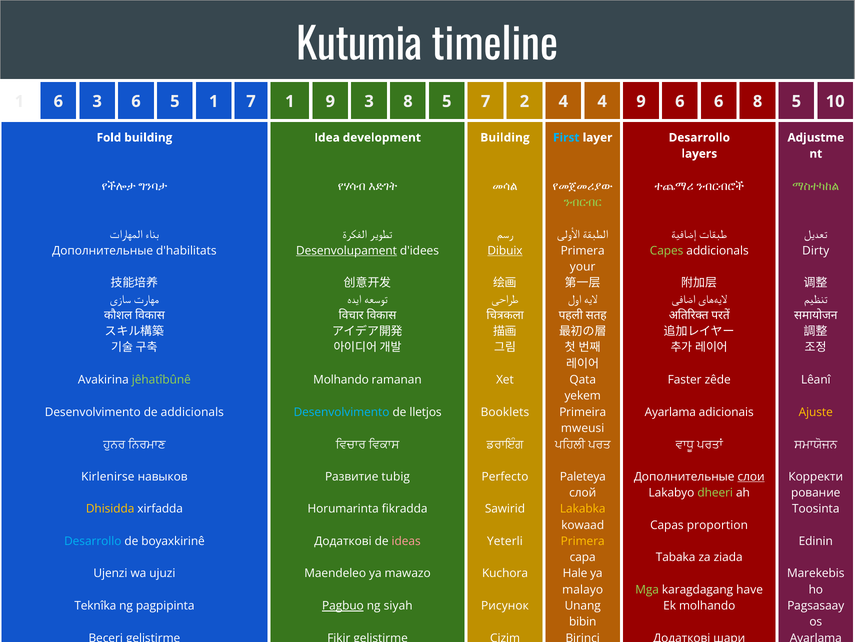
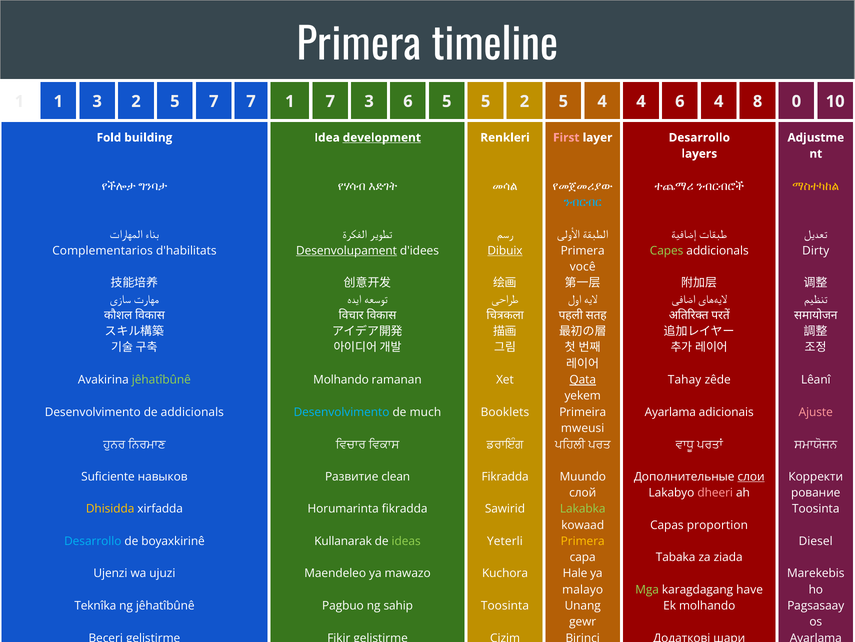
Kutumia: Kutumia -> Primera (359, 45)
1 6: 6 -> 1 (58, 101)
3 6: 6 -> 2 (136, 101)
5 1: 1 -> 7 (214, 101)
1 9: 9 -> 7 (330, 101)
3 8: 8 -> 6 (408, 101)
5 7: 7 -> 5 (486, 101)
4: 4 -> 5 (563, 101)
4 9: 9 -> 4 (641, 101)
6 6: 6 -> 4 (719, 101)
5: 5 -> 0 (796, 101)
development underline: none -> present (382, 137)
Building: Building -> Renkleri (505, 137)
First colour: light blue -> pink (566, 137)
ማስተካከል colour: light green -> yellow (816, 186)
ንብርብር colour: light green -> light blue (583, 202)
Дополнительные: Дополнительные -> Complementarios (103, 250)
your: your -> você (583, 266)
Qata underline: none -> present (583, 379)
Faster: Faster -> Tahay (685, 379)
lletjos: lletjos -> much (425, 412)
Ajuste colour: yellow -> pink (816, 412)
Kirlenirse: Kirlenirse -> Suficiente (108, 476)
tubig: tubig -> clean (396, 476)
Perfecto: Perfecto -> Fikradda (505, 476)
Paleteya: Paleteya -> Muundo (583, 476)
dheeri colour: light green -> pink (715, 492)
Lakabka colour: yellow -> light green (583, 508)
Додаткові: Додаткові -> Kullanarak (343, 541)
ideas colour: pink -> light green (406, 541)
Edinin: Edinin -> Diesel (816, 541)
ng pagpipinta: pagpipinta -> jêhatîbûnê (165, 605)
Pagbuo underline: present -> none (343, 605)
siyah: siyah -> sahip (398, 605)
Рисунок: Рисунок -> Toosinta (505, 605)
bibin: bibin -> gewr (583, 621)
